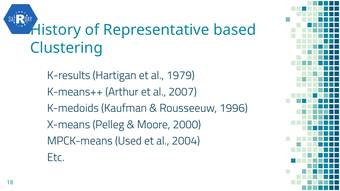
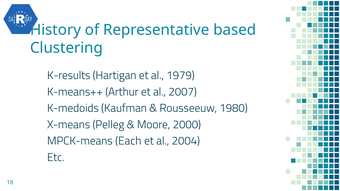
1996: 1996 -> 1980 (234, 108)
Used: Used -> Each (128, 141)
